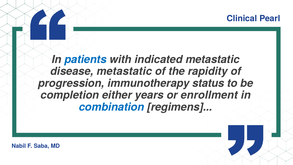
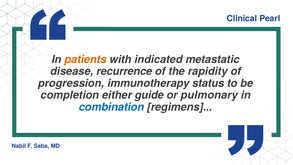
patients colour: blue -> orange (86, 59)
disease metastatic: metastatic -> recurrence (124, 71)
years: years -> guide (149, 95)
enrollment: enrollment -> pulmonary (209, 95)
